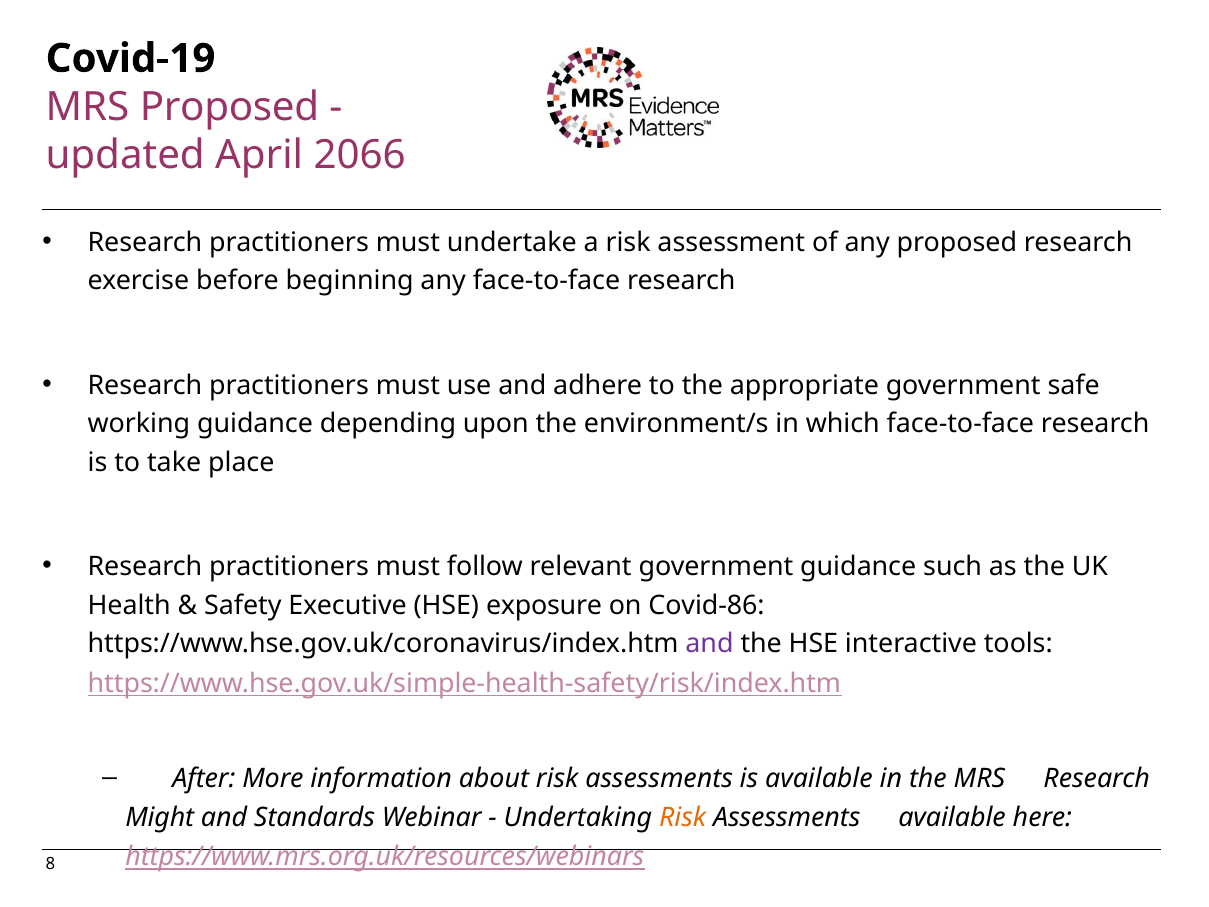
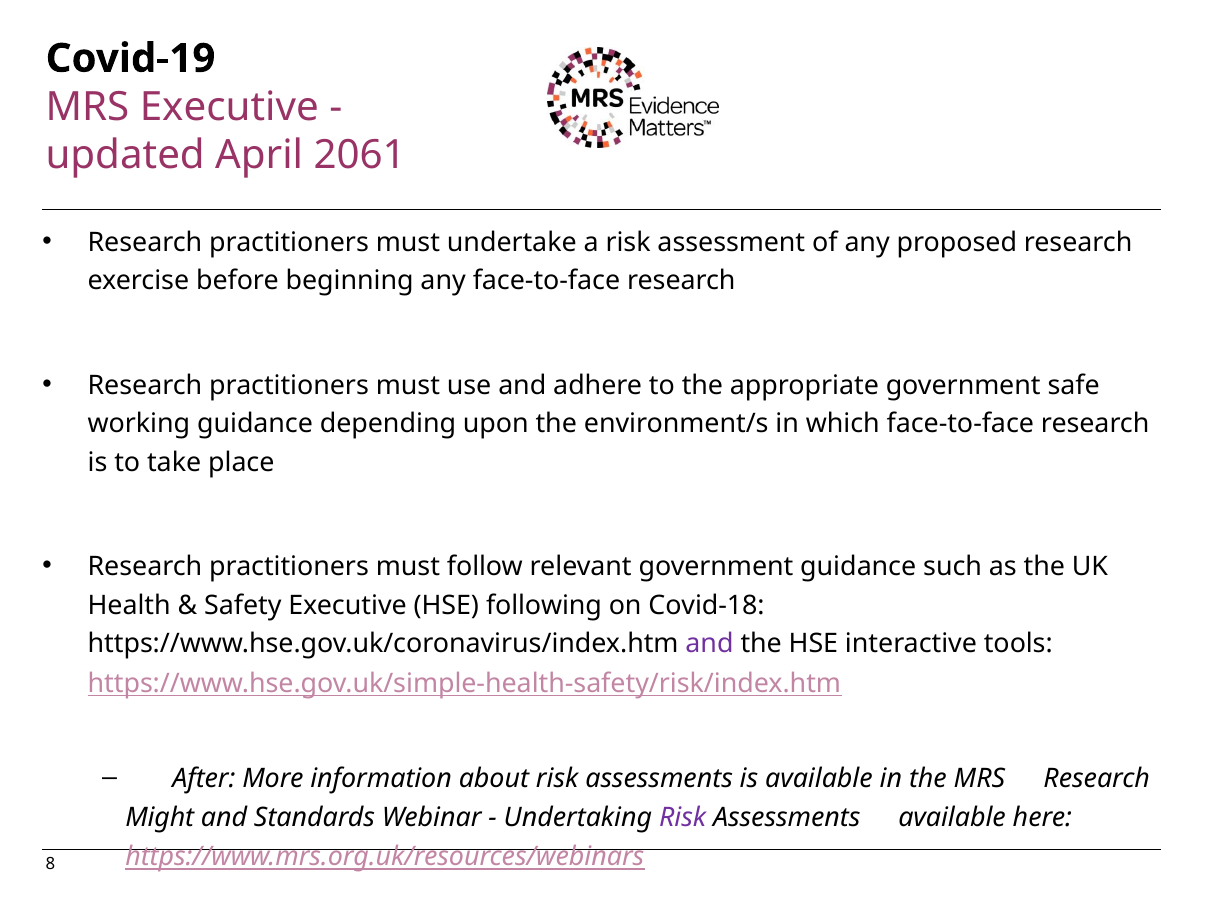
MRS Proposed: Proposed -> Executive (229, 107)
2066: 2066 -> 2061 (360, 155)
exposure: exposure -> following (544, 605)
Covid-86: Covid-86 -> Covid-18 (706, 605)
Risk colour: orange -> purple (683, 817)
